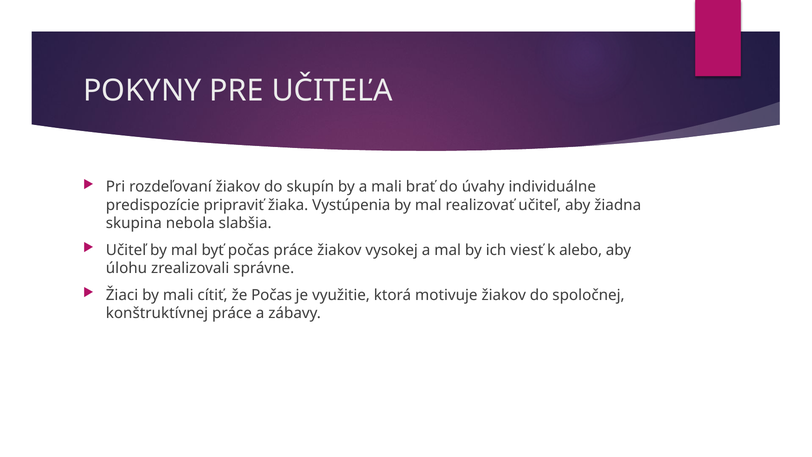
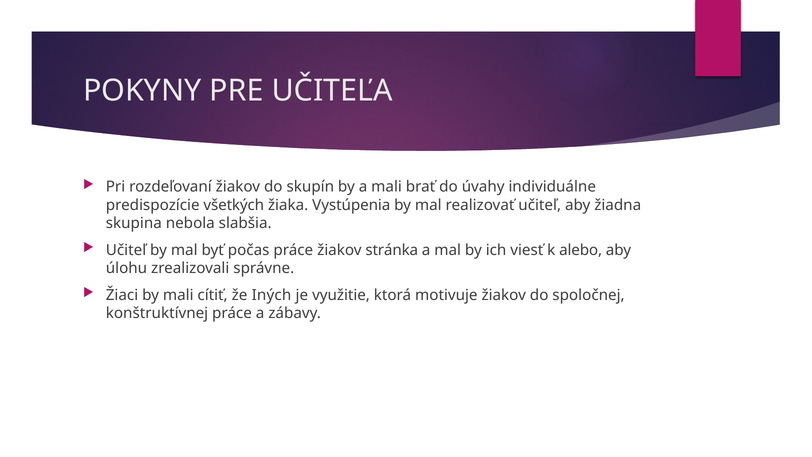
pripraviť: pripraviť -> všetkých (234, 205)
vysokej: vysokej -> stránka (392, 250)
že Počas: Počas -> Iných (271, 295)
